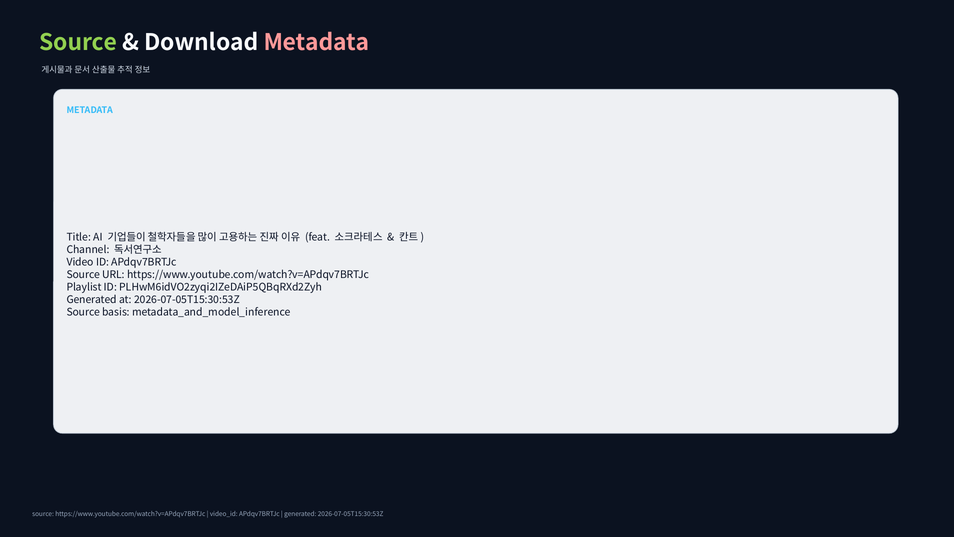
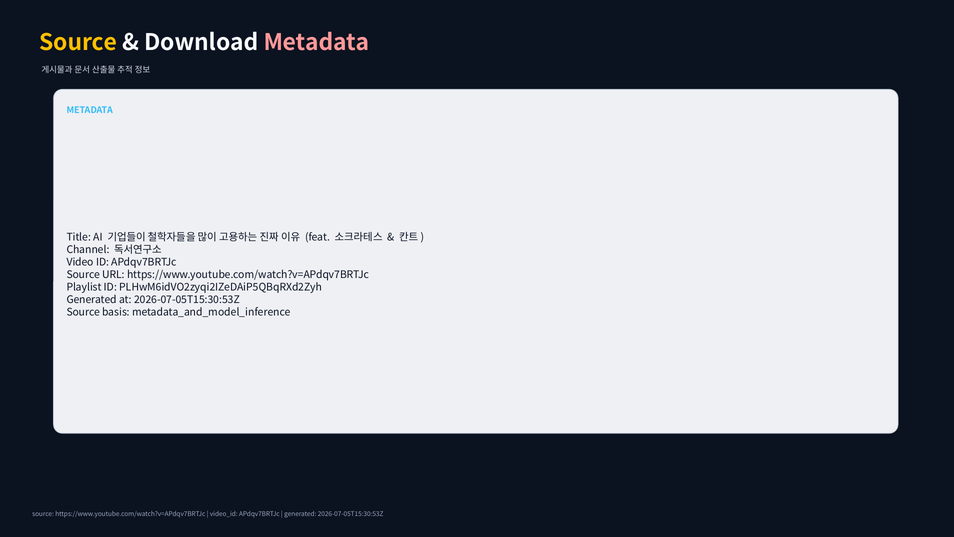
Source colour: light green -> yellow (78, 43)
